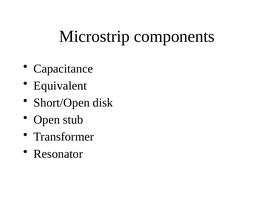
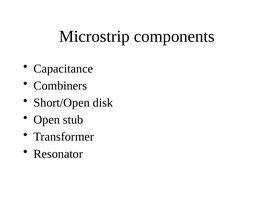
Equivalent: Equivalent -> Combiners (60, 86)
